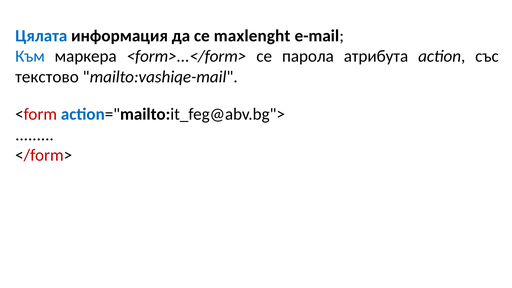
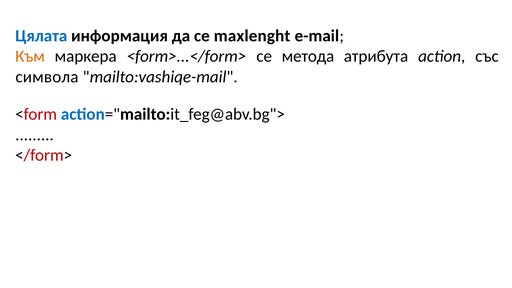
Към colour: blue -> orange (30, 56)
парола: парола -> метода (308, 56)
текстово: текстово -> символа (47, 77)
